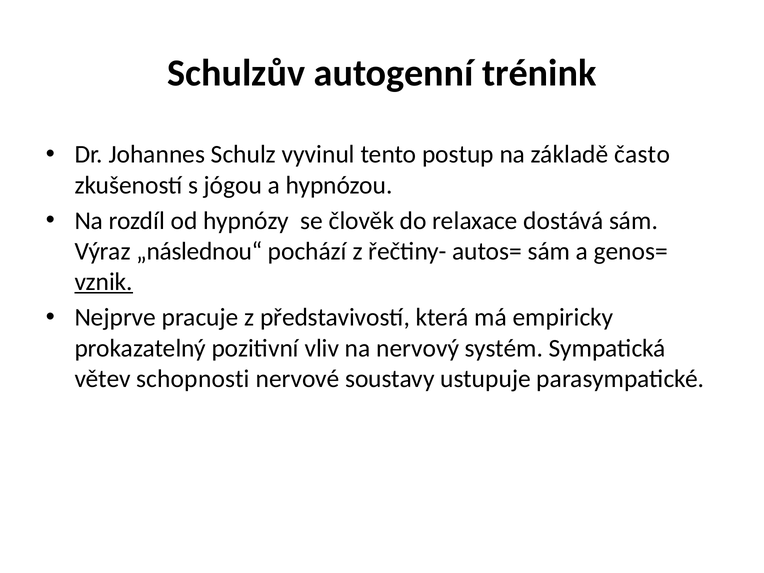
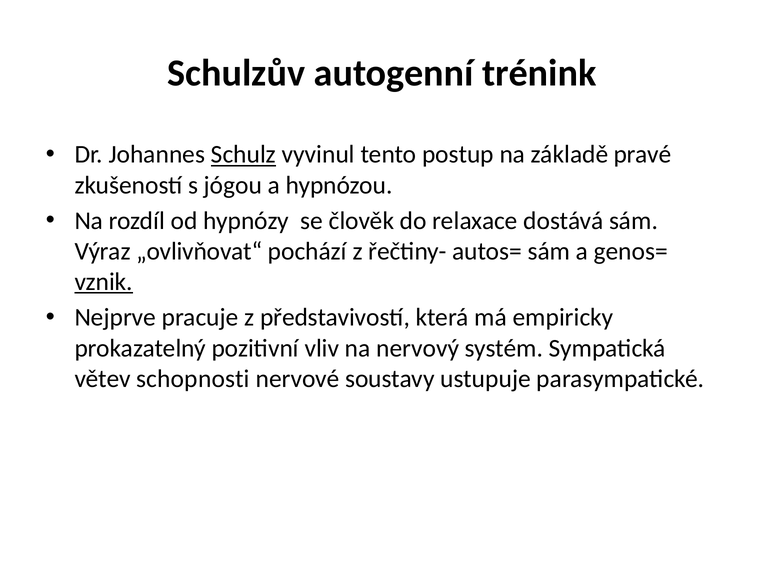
Schulz underline: none -> present (243, 155)
často: často -> pravé (642, 155)
„následnou“: „následnou“ -> „ovlivňovat“ (199, 251)
